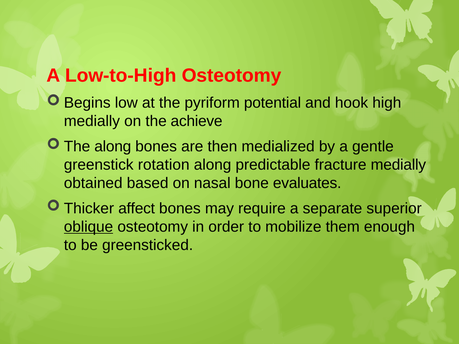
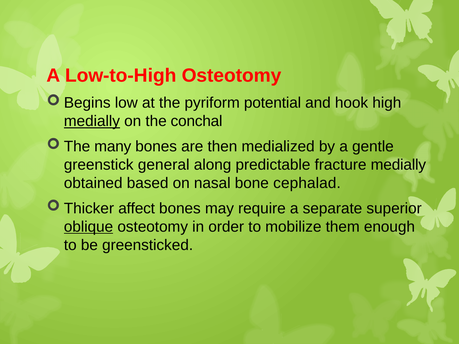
medially underline: none -> present (92, 121)
achieve: achieve -> conchal (197, 121)
along: along -> many (113, 147)
rotation: rotation -> general (164, 165)
evaluates: evaluates -> cephalad (307, 183)
